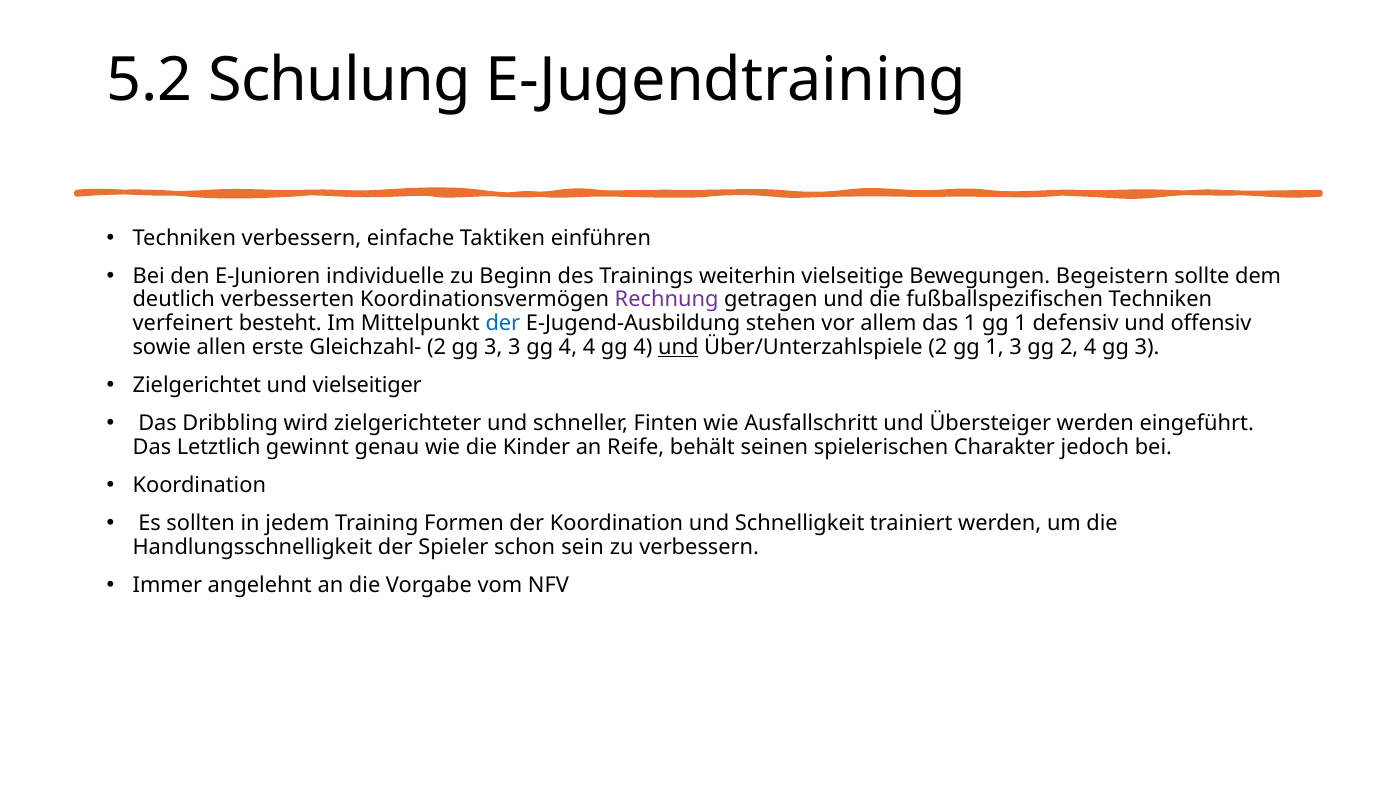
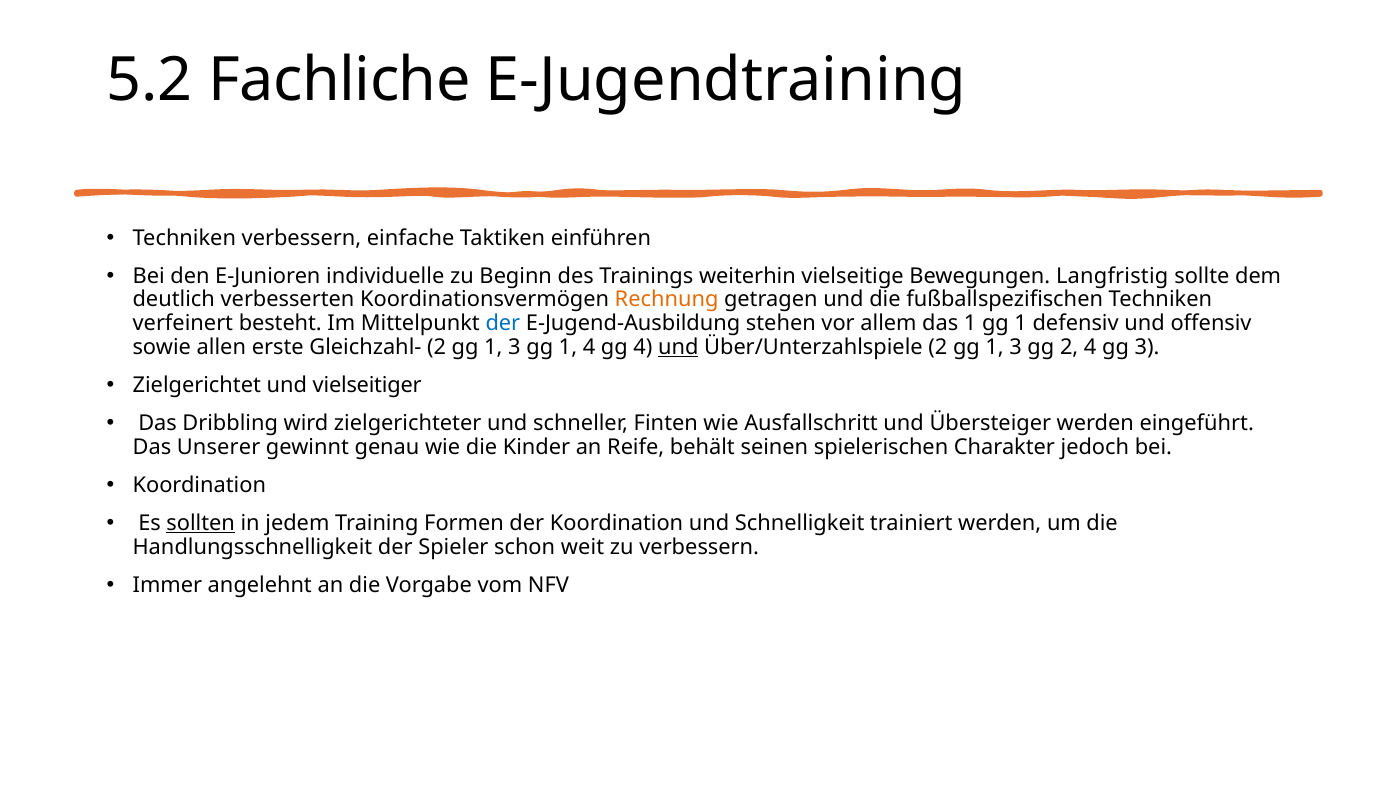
Schulung: Schulung -> Fachliche (340, 81)
Begeistern: Begeistern -> Langfristig (1112, 276)
Rechnung colour: purple -> orange (667, 300)
Gleichzahl- 2 gg 3: 3 -> 1 (493, 347)
3 gg 4: 4 -> 1 (568, 347)
Letztlich: Letztlich -> Unserer (219, 447)
sollten underline: none -> present (201, 523)
sein: sein -> weit (583, 547)
